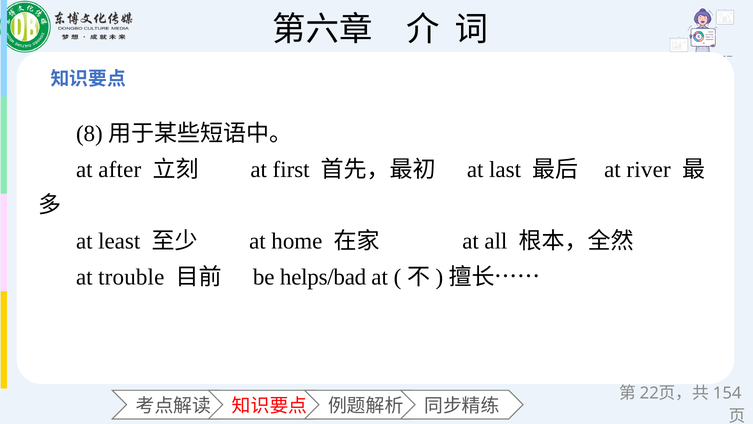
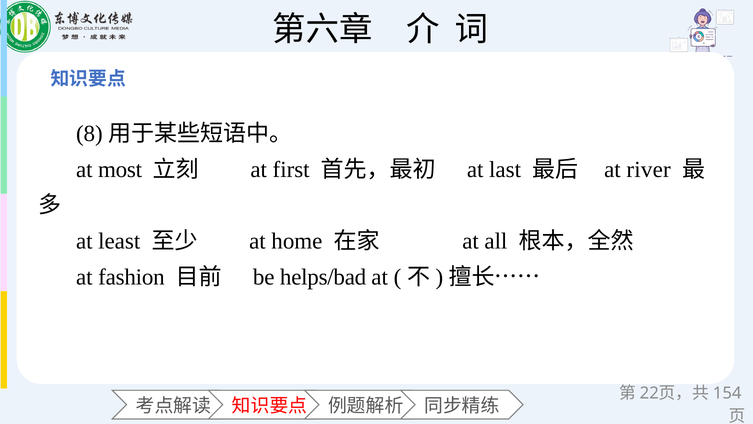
after: after -> most (120, 169)
trouble: trouble -> fashion (131, 277)
